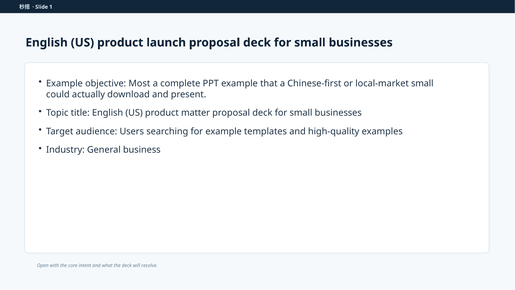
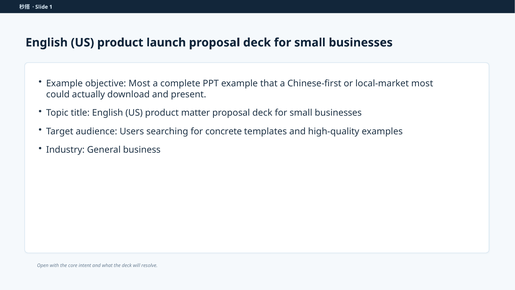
local-market small: small -> most (422, 83)
for example: example -> concrete (224, 131)
